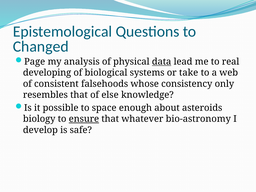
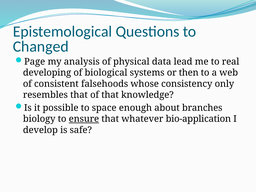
data underline: present -> none (162, 62)
take: take -> then (189, 73)
of else: else -> that (110, 95)
asteroids: asteroids -> branches (202, 108)
bio-astronomy: bio-astronomy -> bio-application (198, 119)
